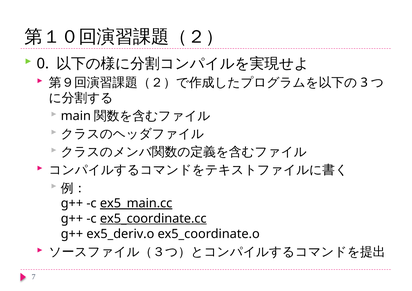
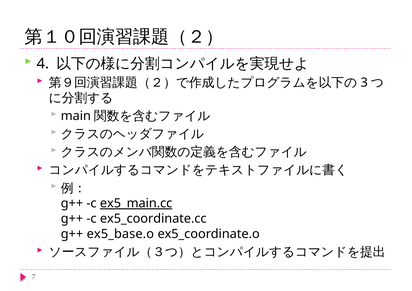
0: 0 -> 4 (43, 64)
ex5_coordinate.cc underline: present -> none (153, 219)
ex5_deriv.o: ex5_deriv.o -> ex5_base.o (120, 234)
